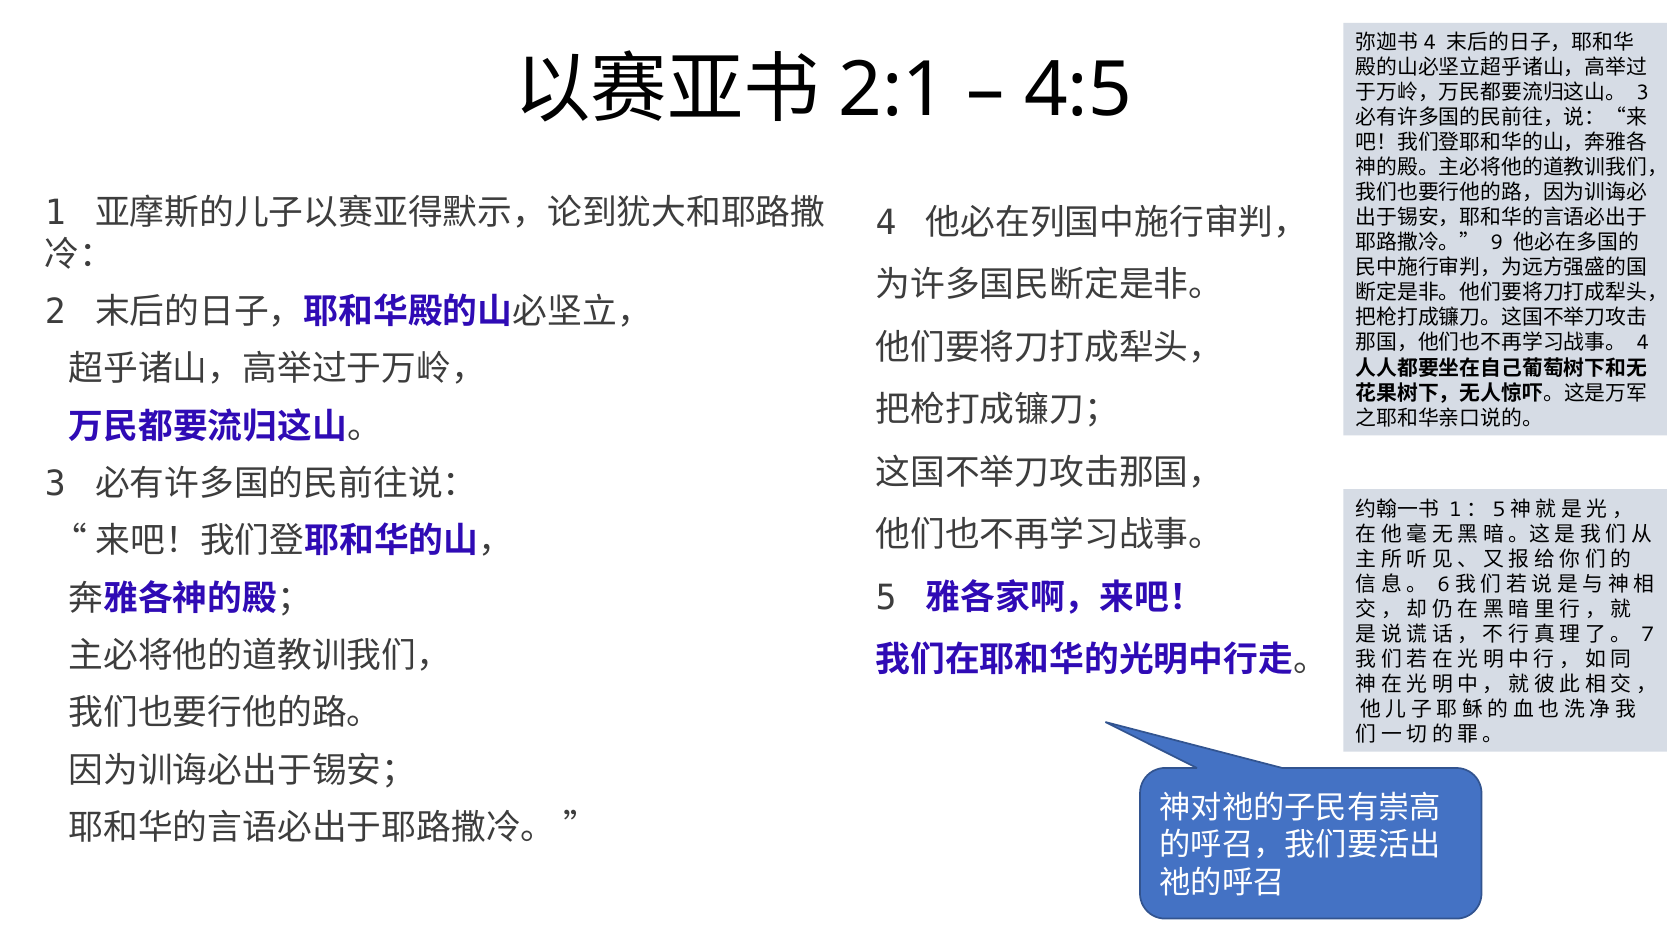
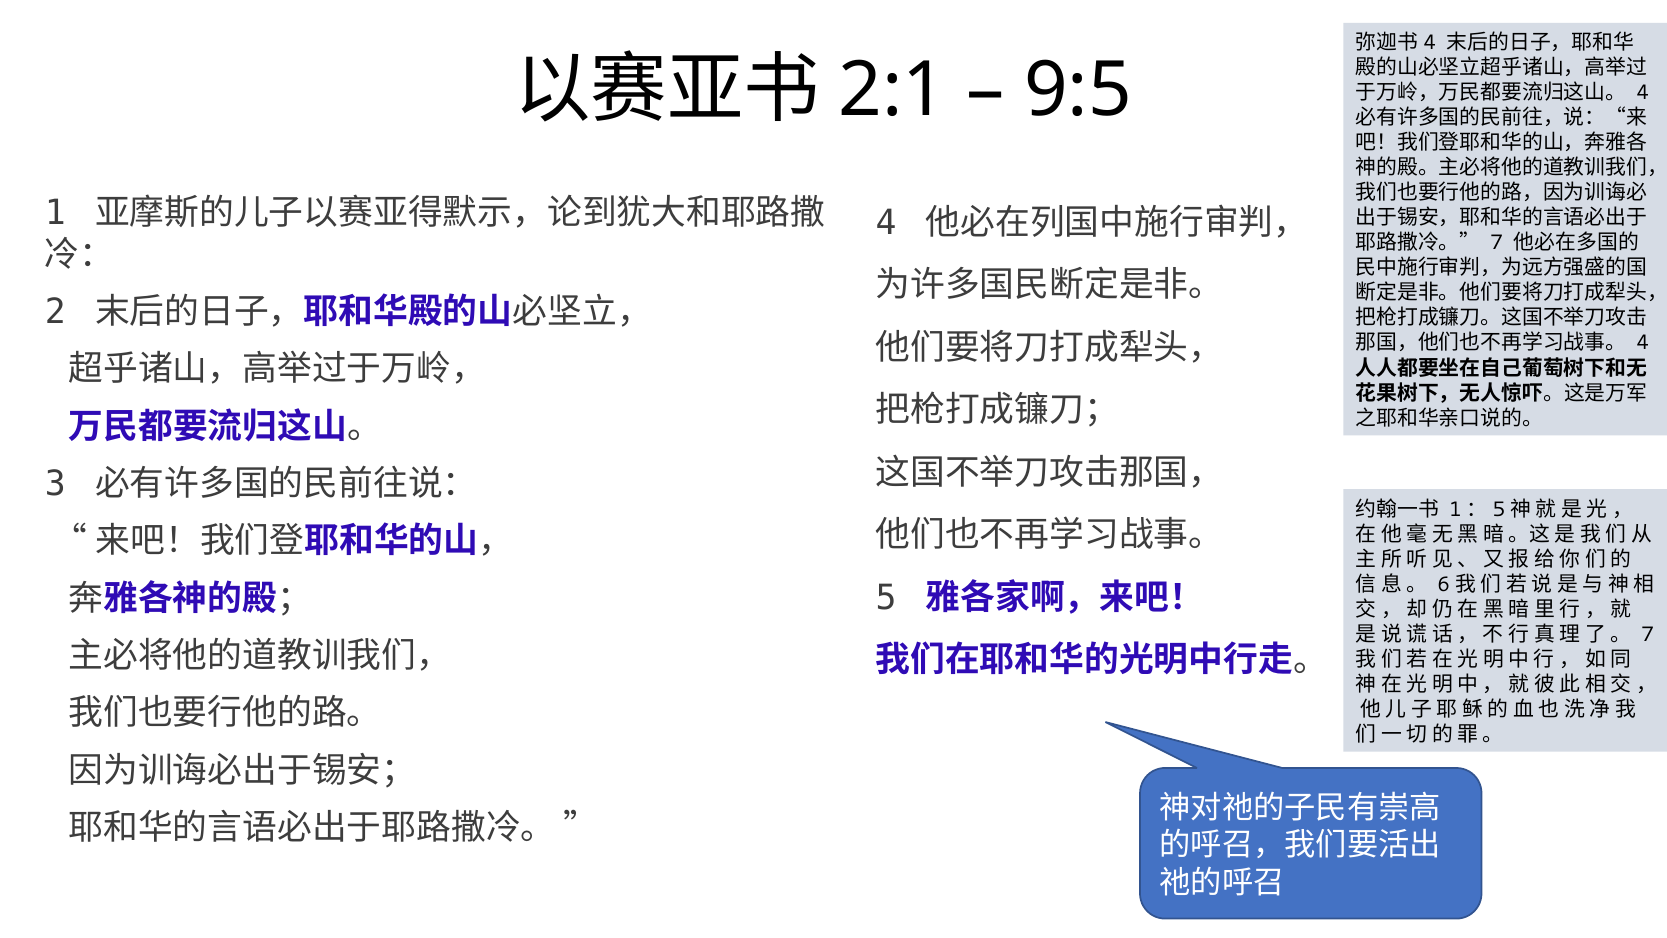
4:5: 4:5 -> 9:5 (1078, 90)
3: 3 -> 4 (1643, 93)
9: 9 -> 7 (1497, 243)
